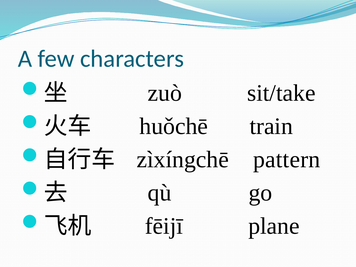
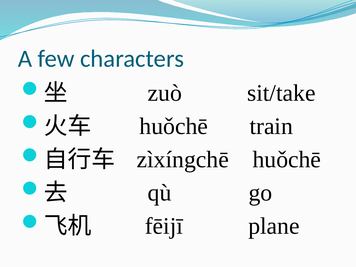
zìxíngchē pattern: pattern -> huǒchē (287, 159)
